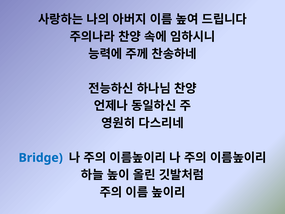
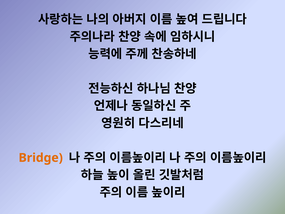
Bridge colour: blue -> orange (41, 158)
